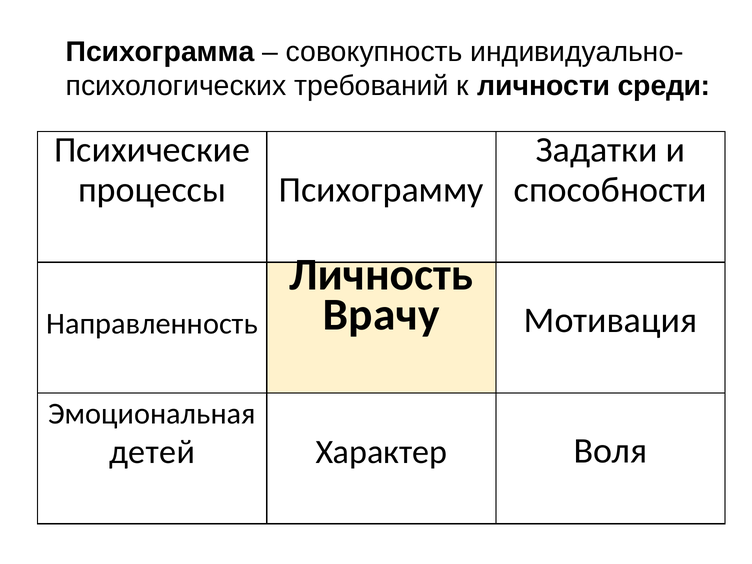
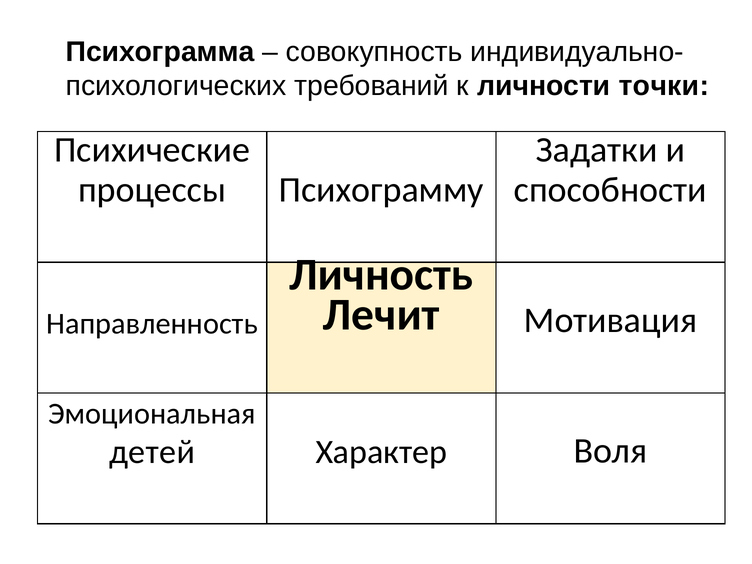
среди: среди -> точки (664, 86)
Врачу: Врачу -> Лечит (381, 315)
